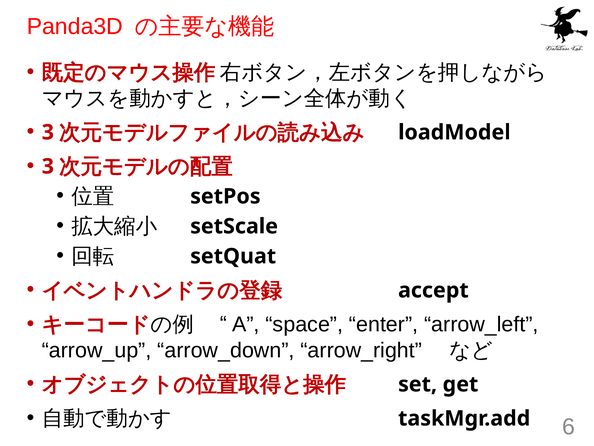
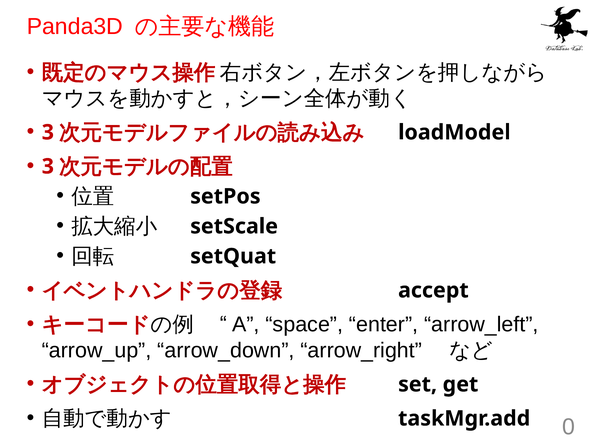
6: 6 -> 0 (569, 426)
